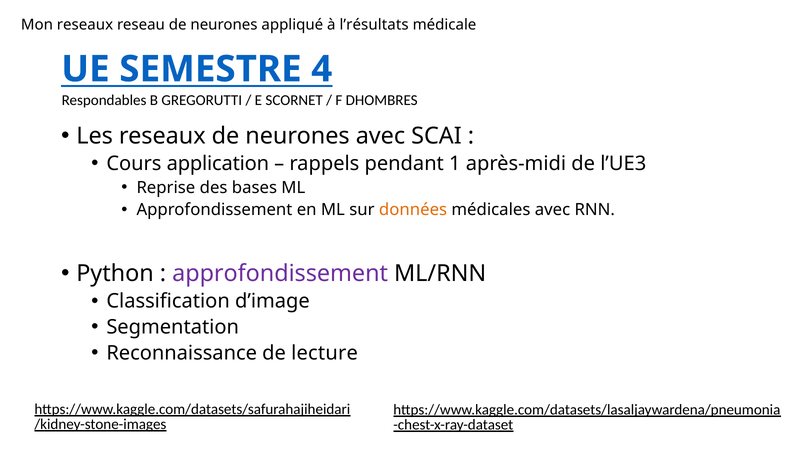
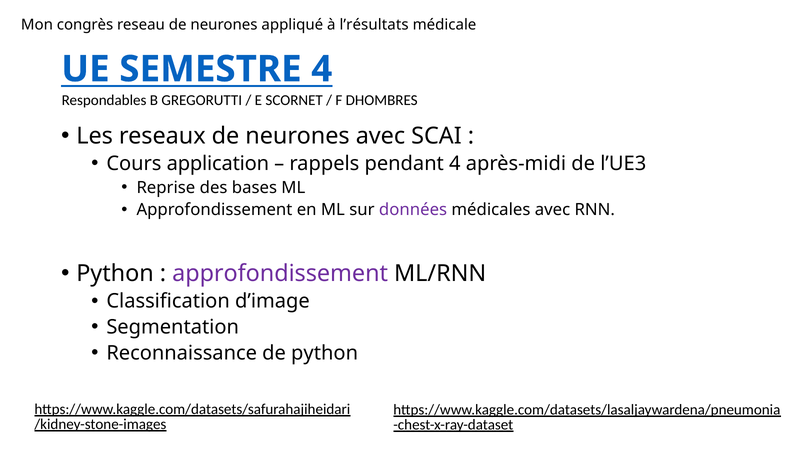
Mon reseaux: reseaux -> congrès (85, 25)
pendant 1: 1 -> 4 (455, 163)
données colour: orange -> purple (413, 210)
de lecture: lecture -> python (325, 353)
